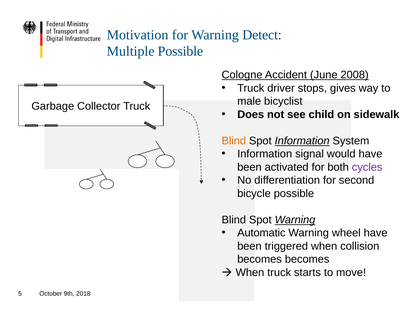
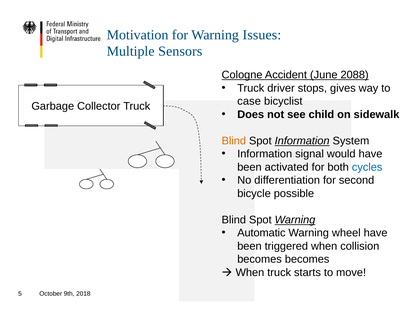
Detect: Detect -> Issues (262, 35)
Multiple Possible: Possible -> Sensors (180, 51)
2008: 2008 -> 2088 (355, 75)
male: male -> case (249, 101)
cycles colour: purple -> blue (367, 167)
